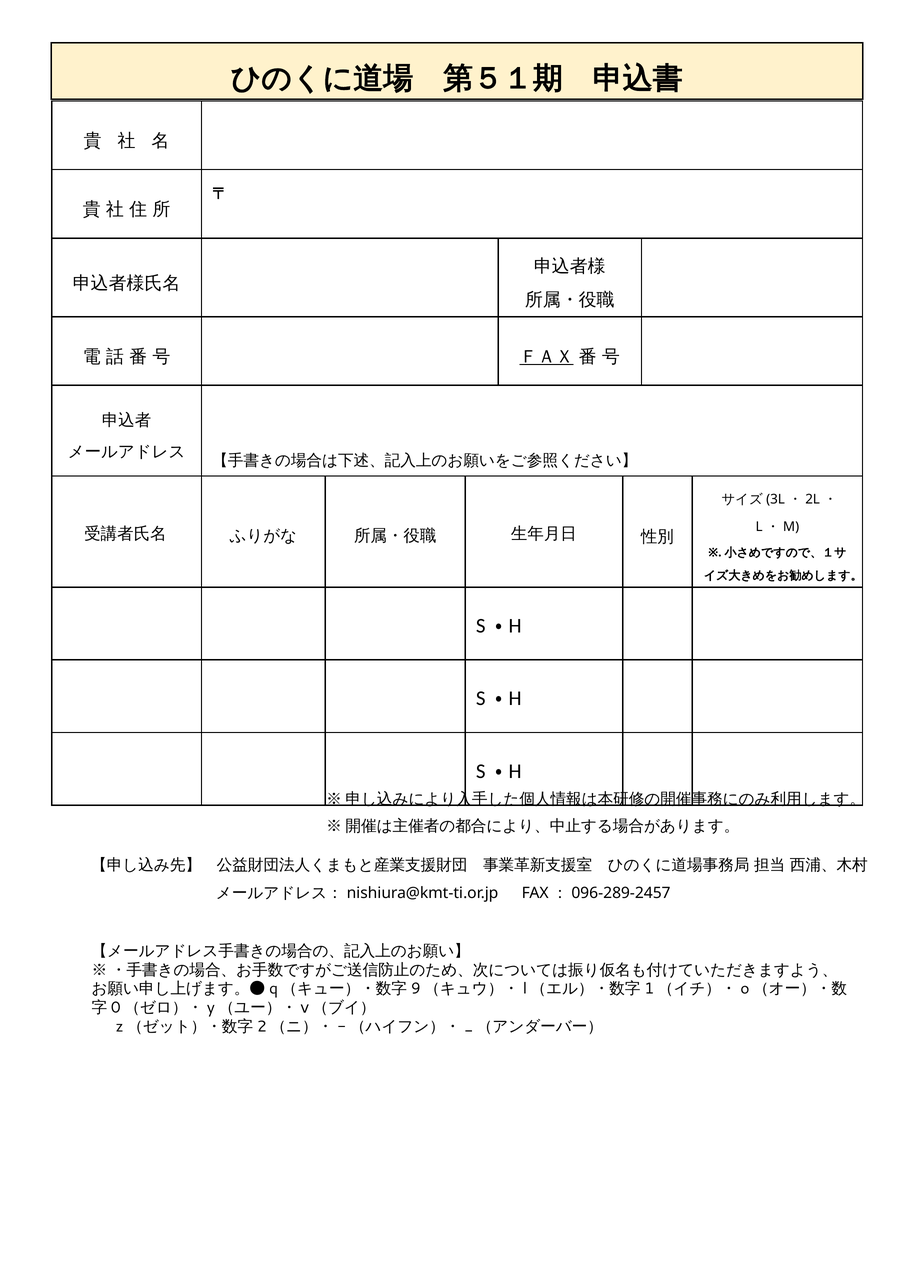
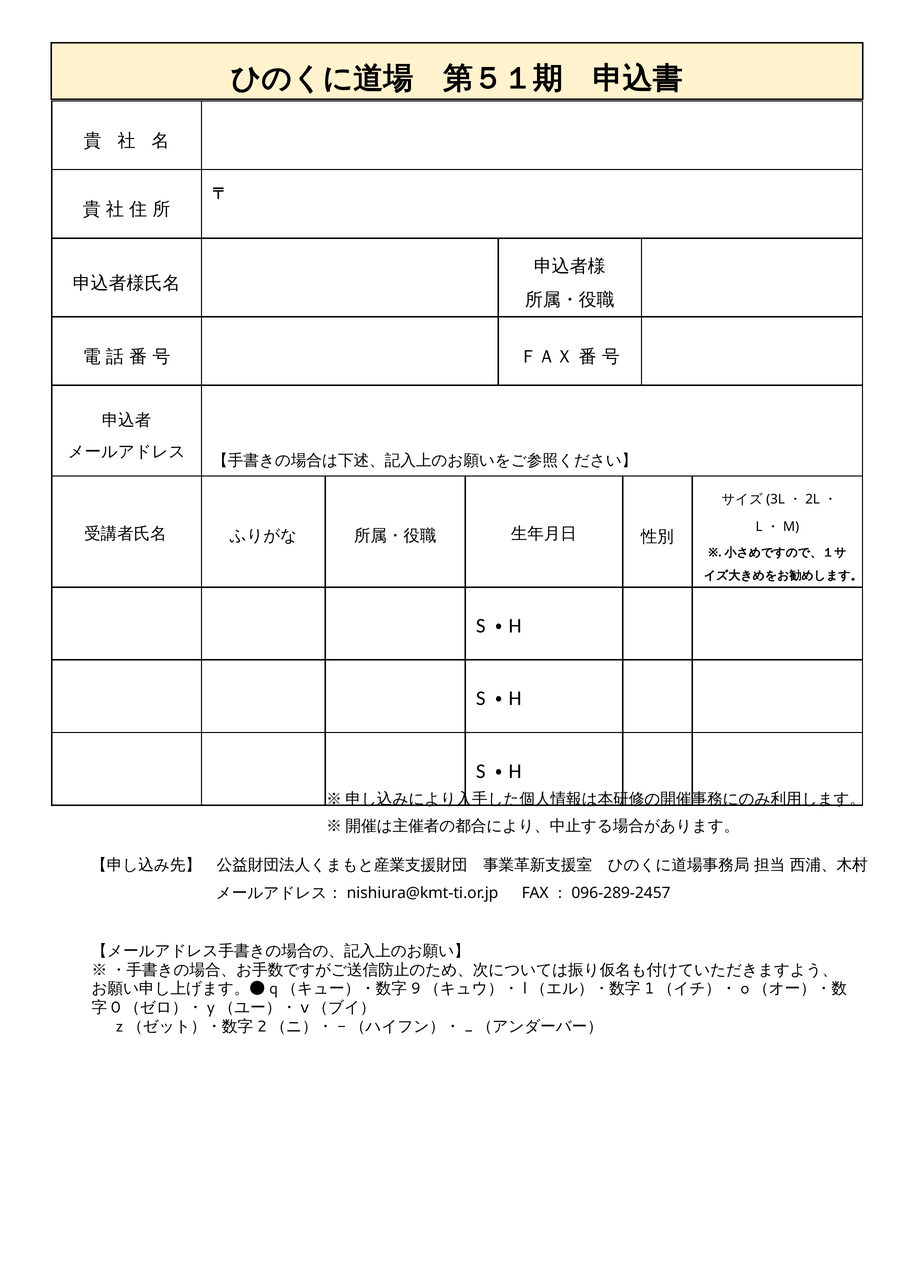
ＦＡＸ underline: present -> none (547, 357)
